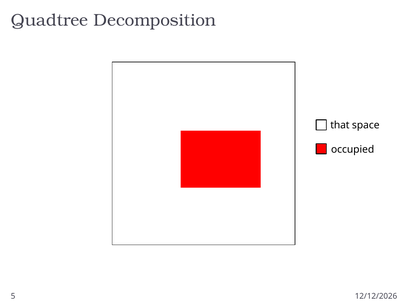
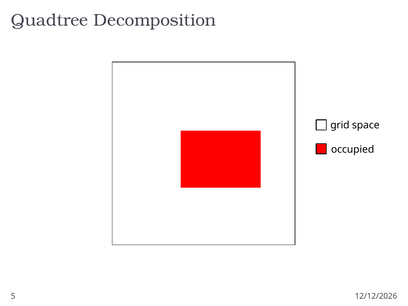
that: that -> grid (340, 125)
